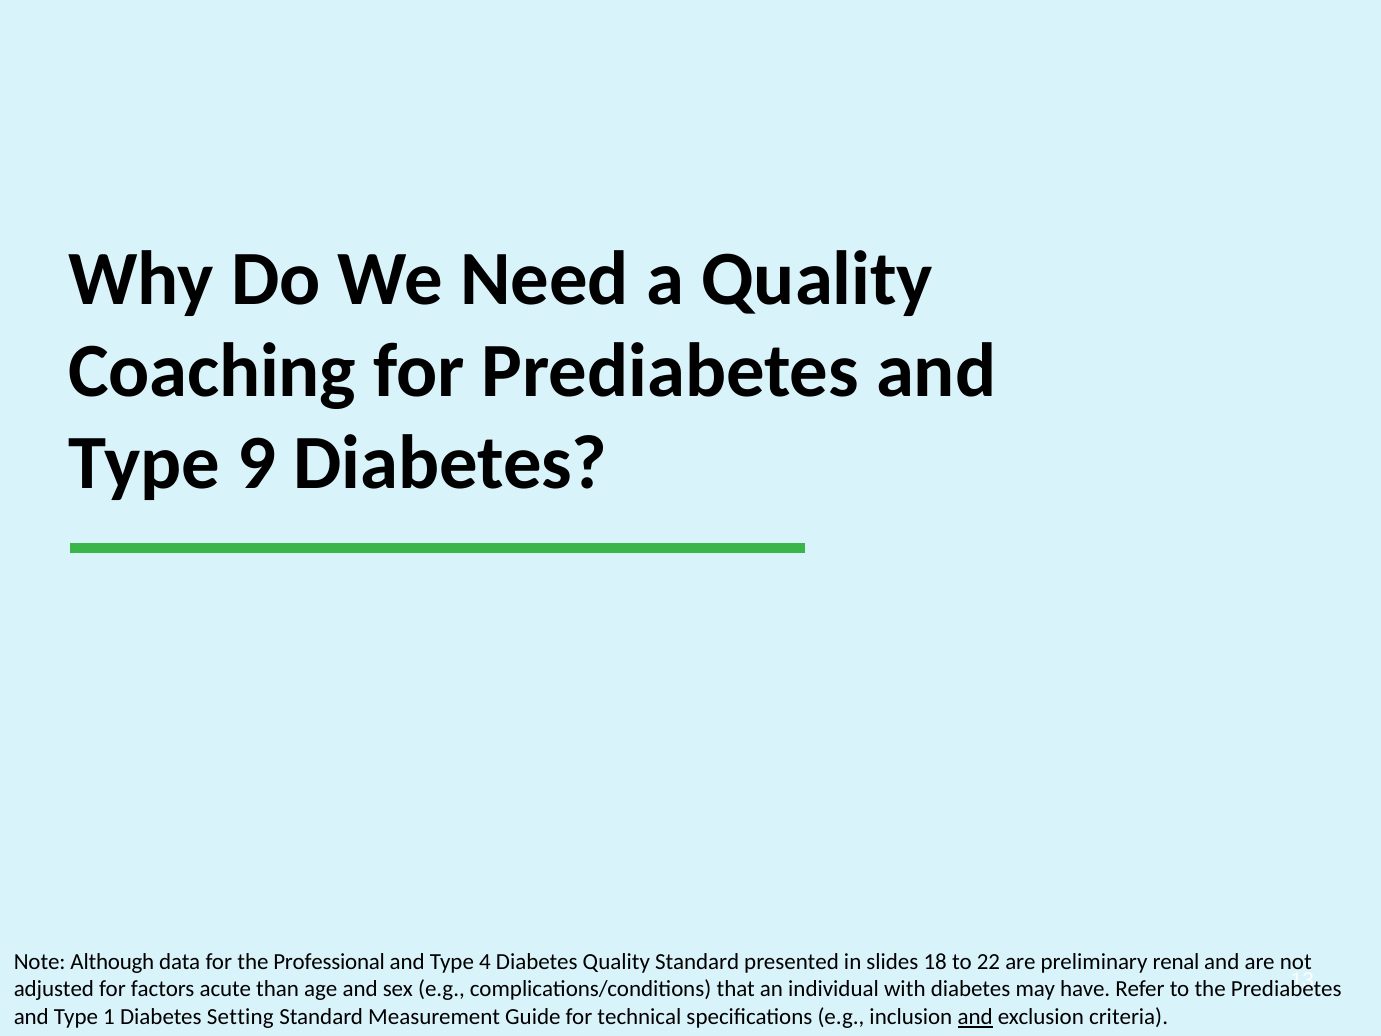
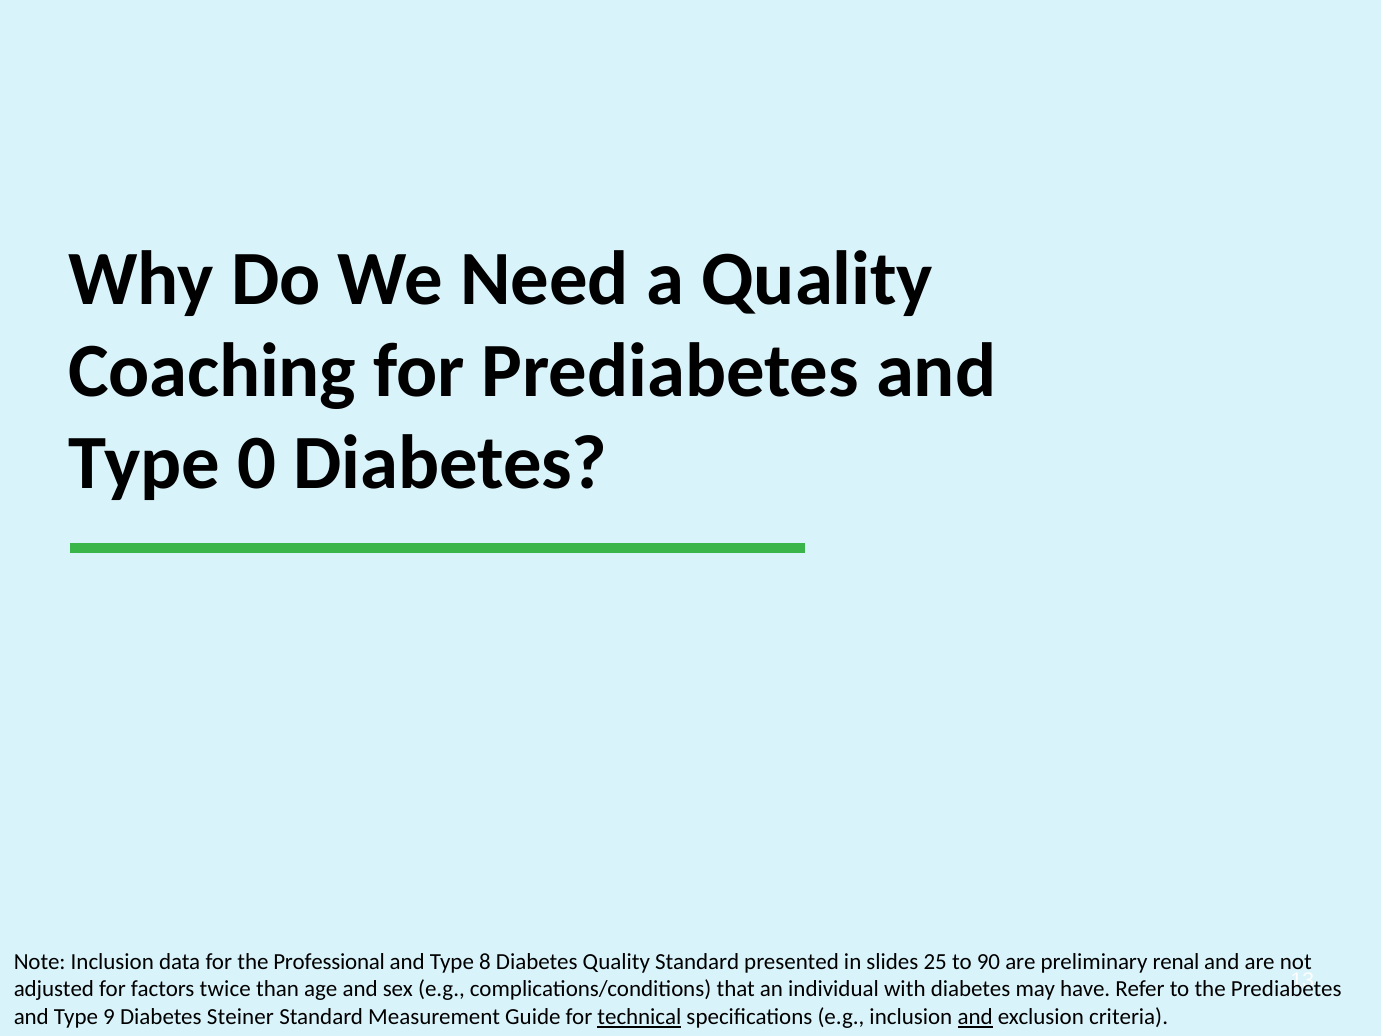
9: 9 -> 0 (257, 463)
Note Although: Although -> Inclusion (112, 961)
4: 4 -> 8 (485, 961)
18: 18 -> 25 (935, 961)
22: 22 -> 90 (989, 961)
acute: acute -> twice (225, 989)
1: 1 -> 9 (109, 1017)
Setting: Setting -> Steiner (240, 1017)
technical underline: none -> present (639, 1017)
